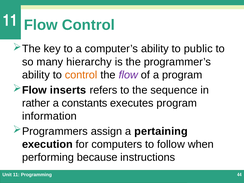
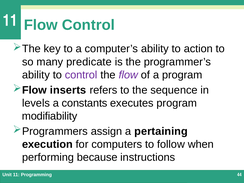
public: public -> action (198, 49)
hierarchy: hierarchy -> predicate (89, 62)
control colour: orange -> purple (81, 75)
rather: rather -> levels (36, 103)
information: information -> modifiability (50, 116)
